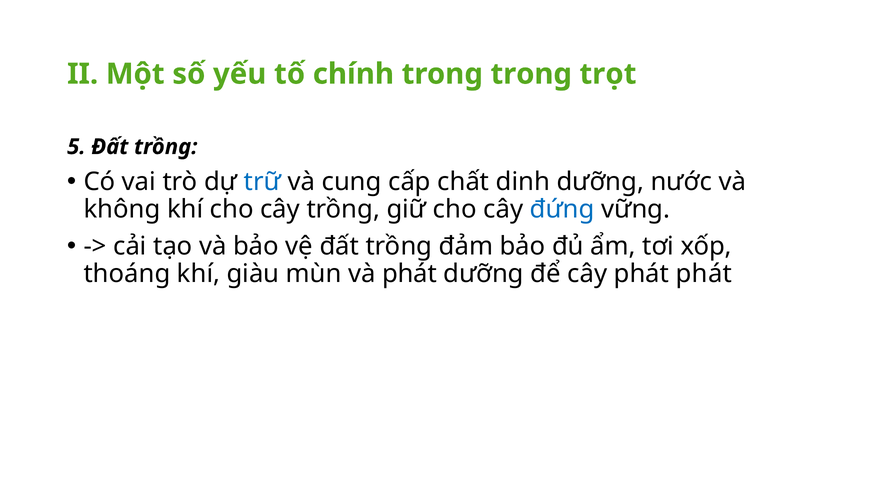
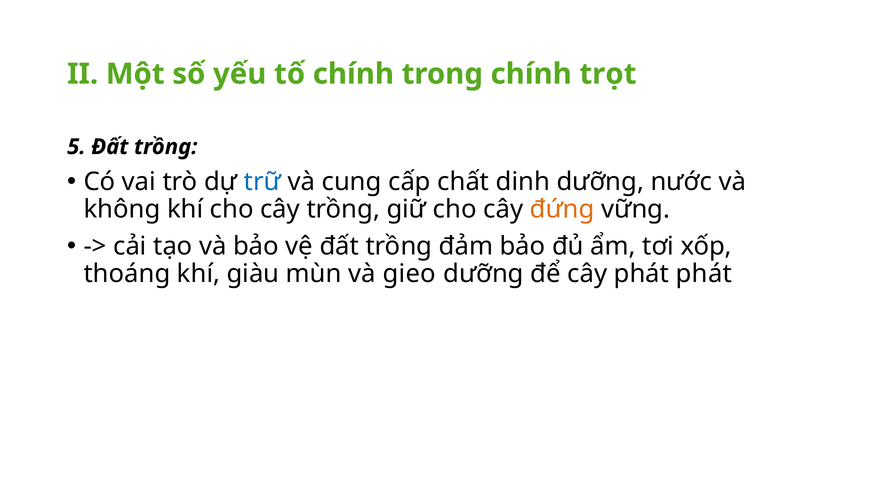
trong trong: trong -> chính (531, 74)
đứng colour: blue -> orange (562, 210)
và phát: phát -> gieo (409, 274)
